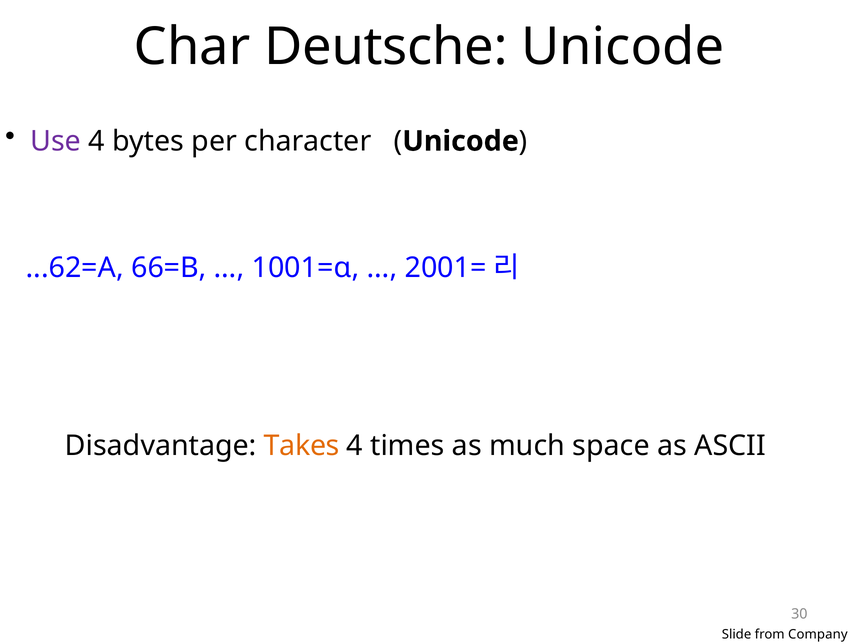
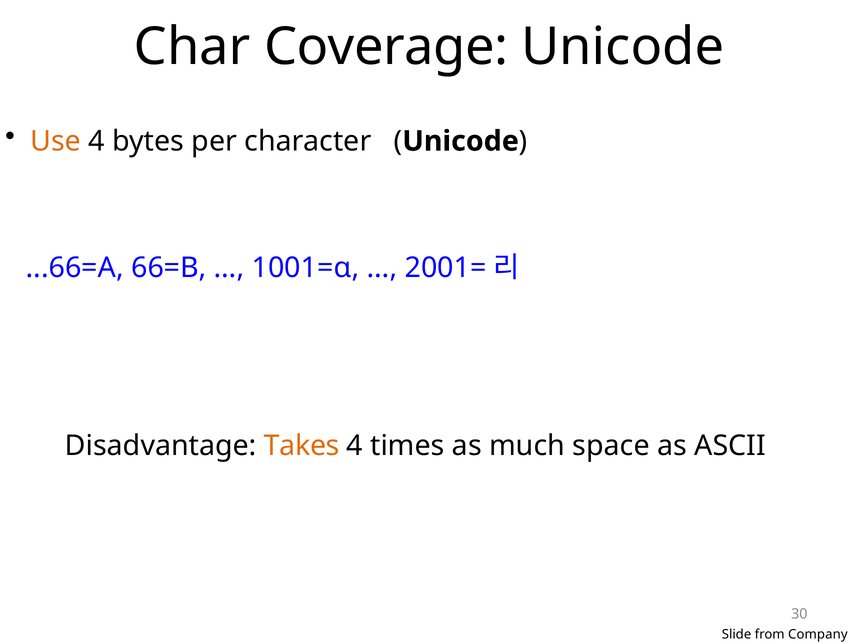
Deutsche: Deutsche -> Coverage (386, 47)
Use colour: purple -> orange (56, 141)
...62=A: ...62=A -> ...66=A (75, 268)
